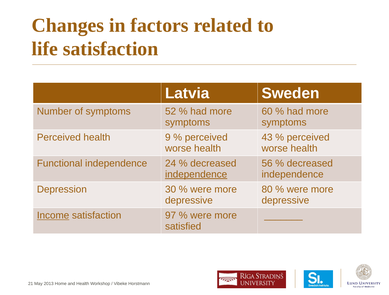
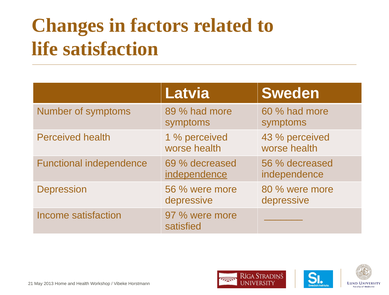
52: 52 -> 89 (171, 112)
9: 9 -> 1 (168, 138)
24: 24 -> 69 (171, 164)
Depression 30: 30 -> 56 (171, 190)
Income underline: present -> none (53, 216)
